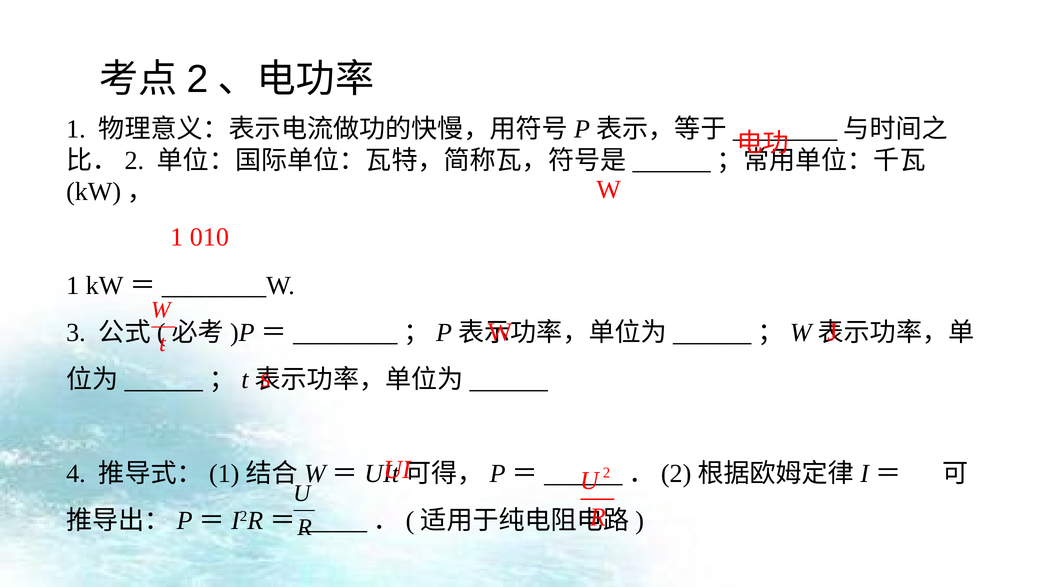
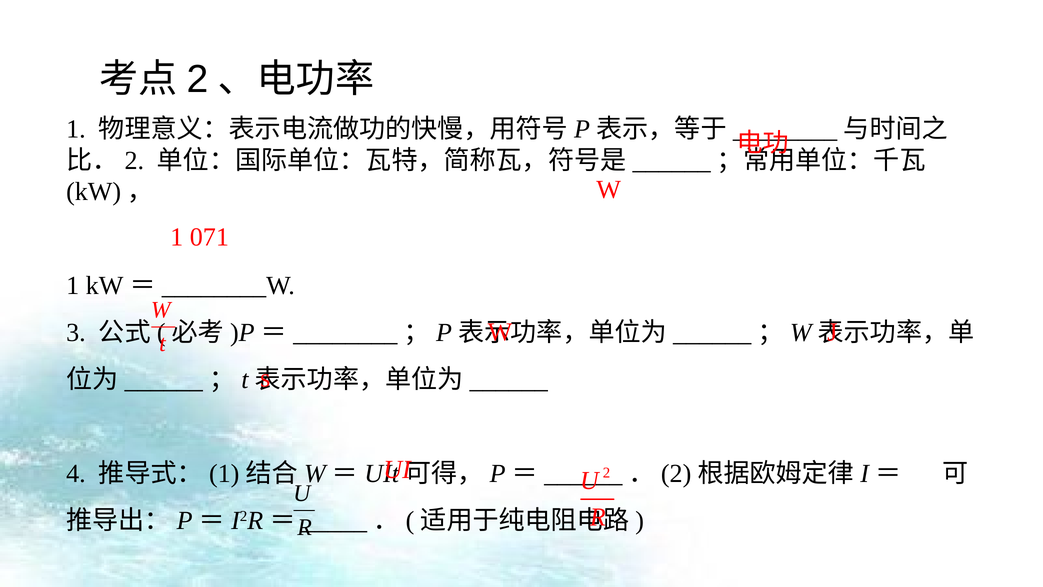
010: 010 -> 071 (209, 237)
